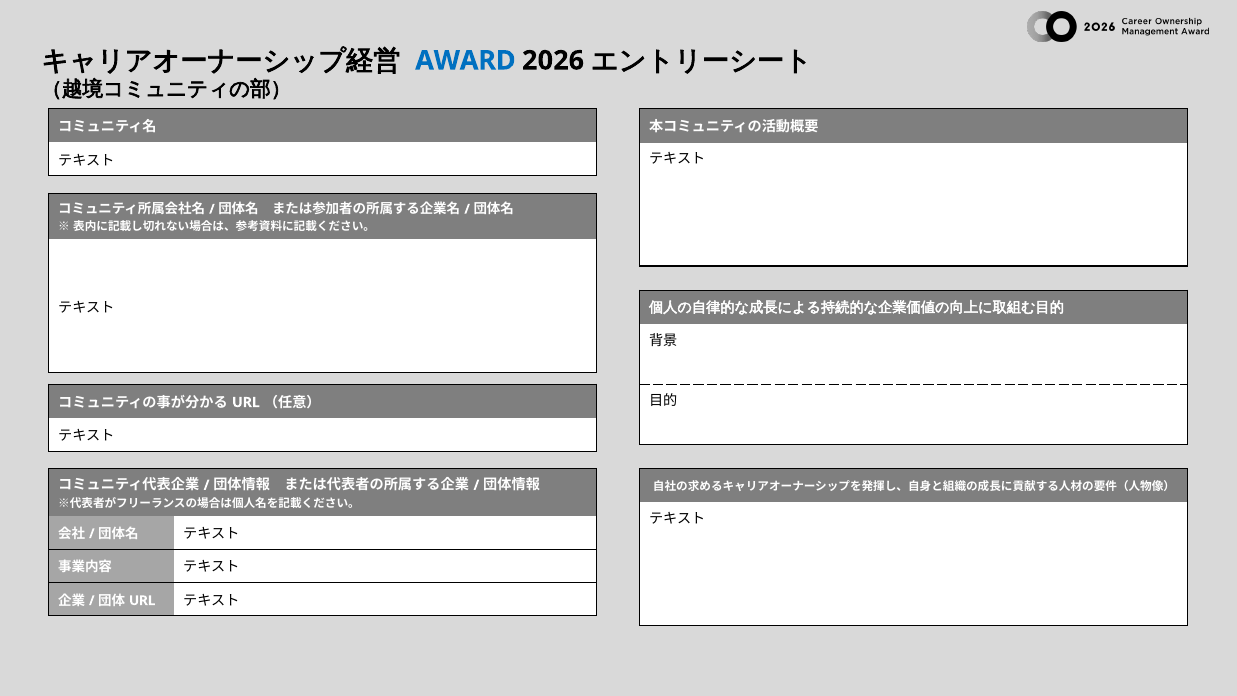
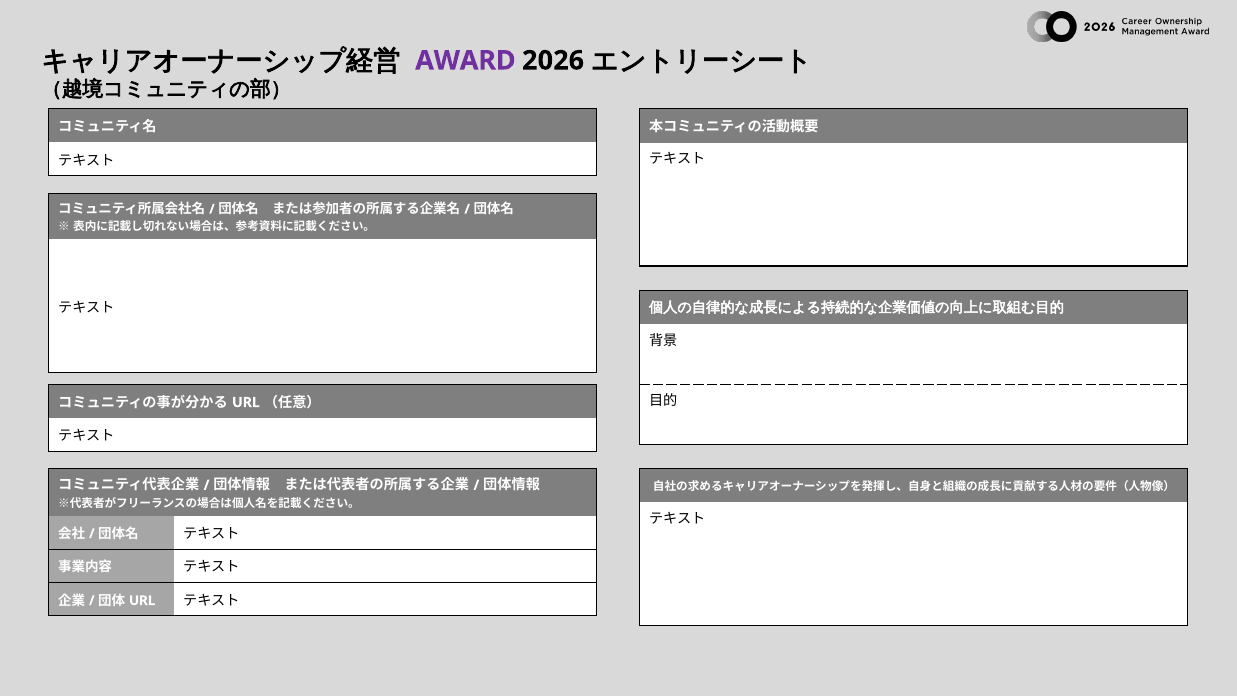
AWARD colour: blue -> purple (465, 61)
